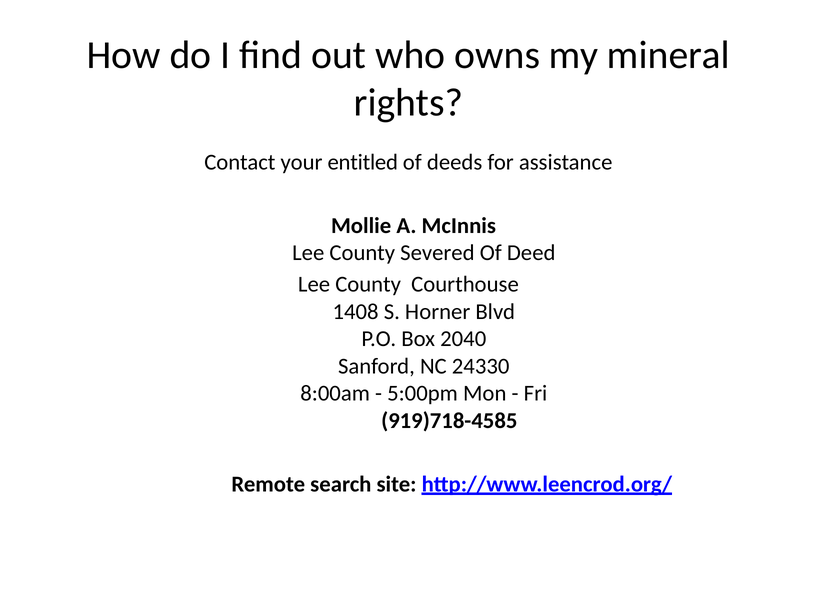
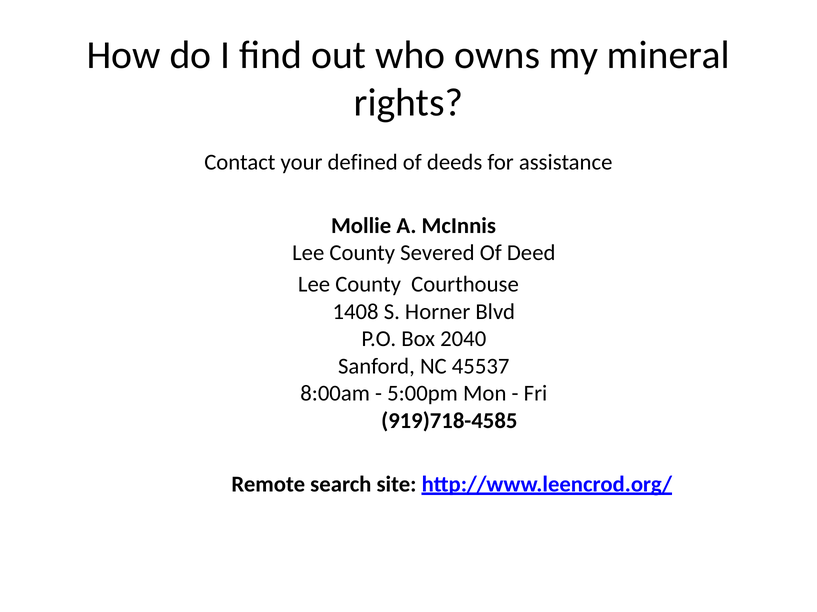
entitled: entitled -> defined (363, 162)
24330: 24330 -> 45537 (481, 367)
